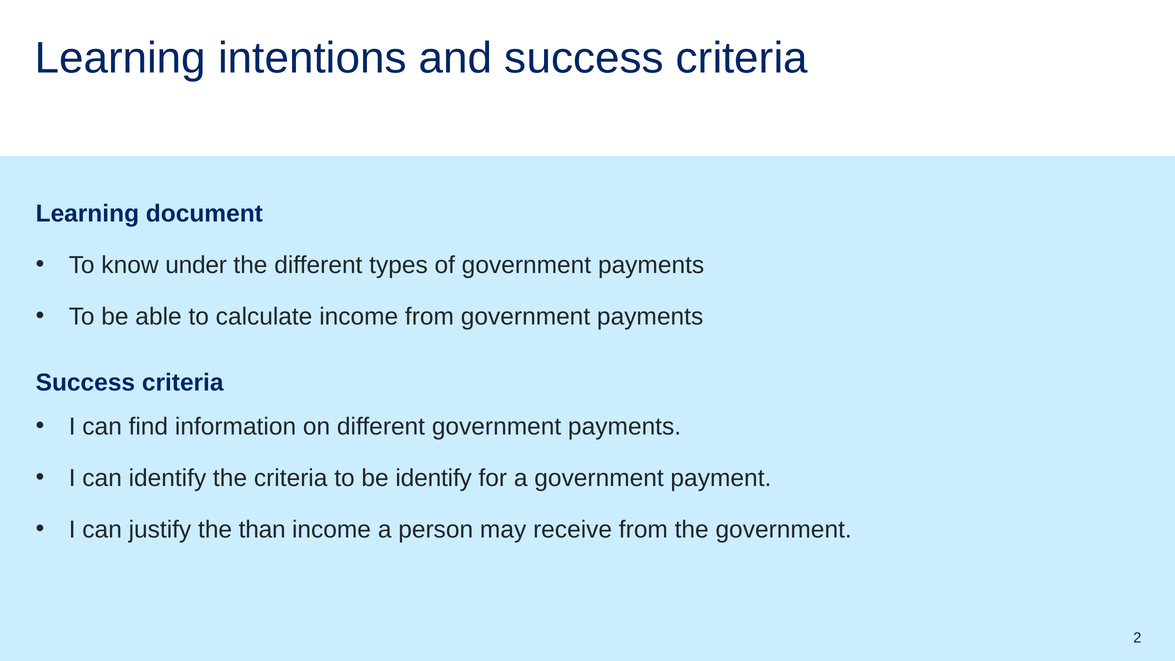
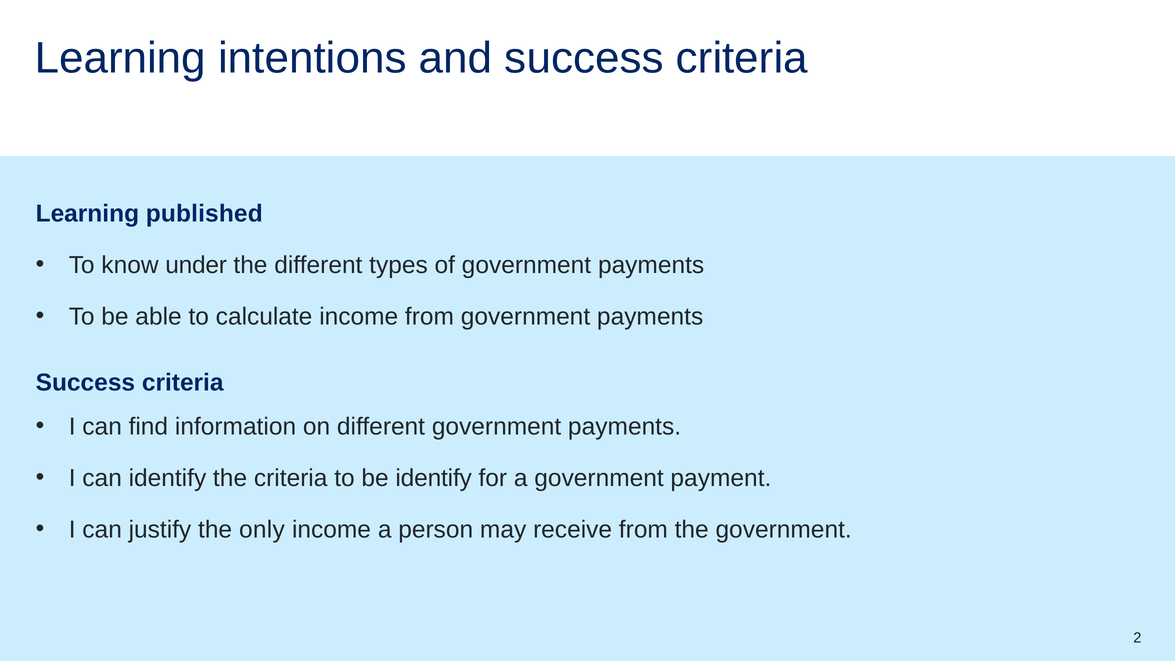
document: document -> published (204, 214)
than: than -> only (262, 529)
